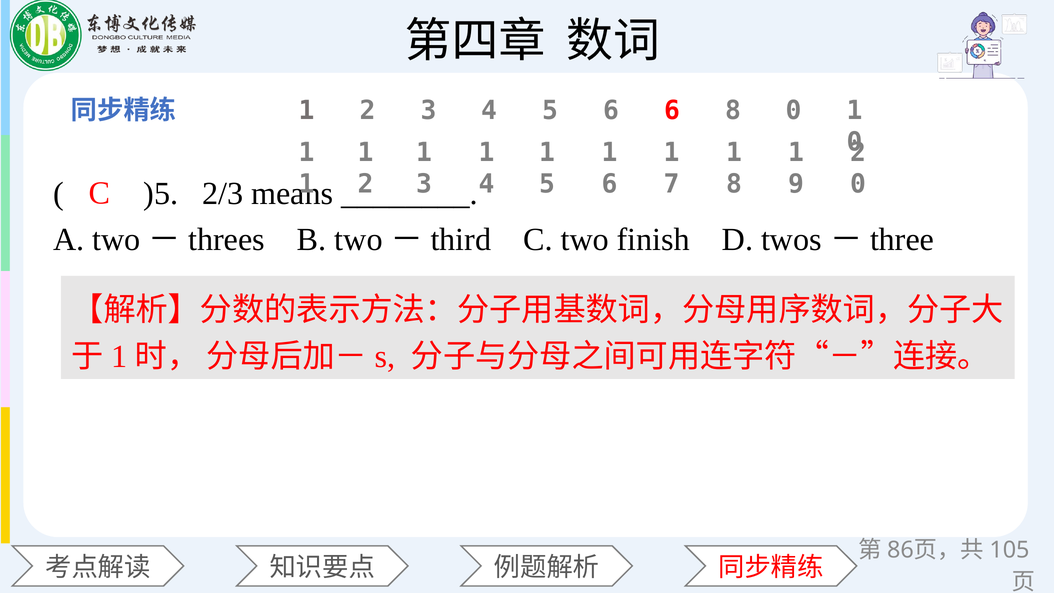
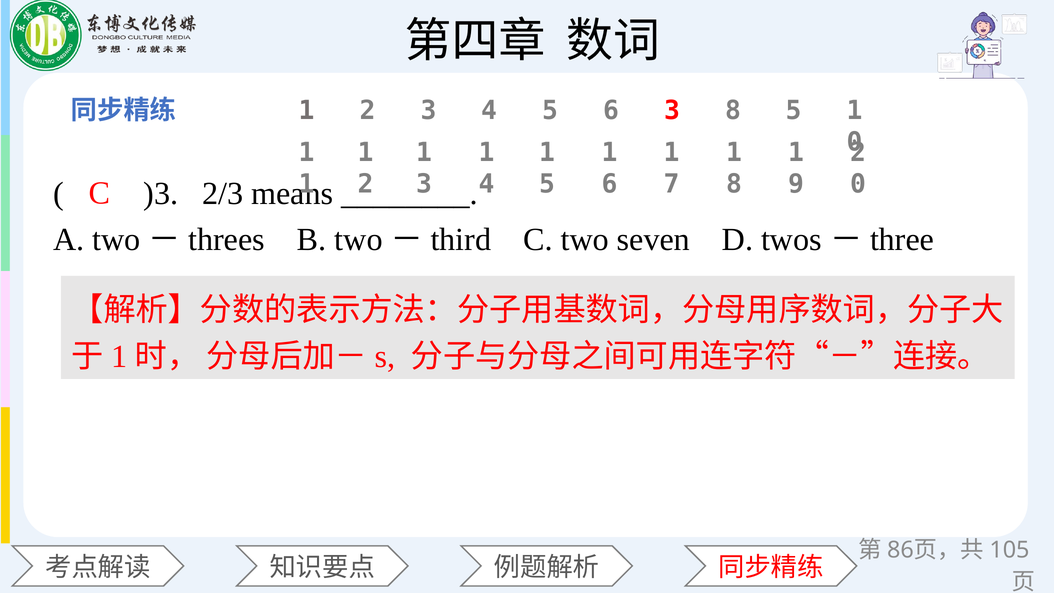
6 6: 6 -> 3 (672, 111)
8 0: 0 -> 5 (794, 111)
)5: )5 -> )3 (161, 193)
finish: finish -> seven (653, 240)
